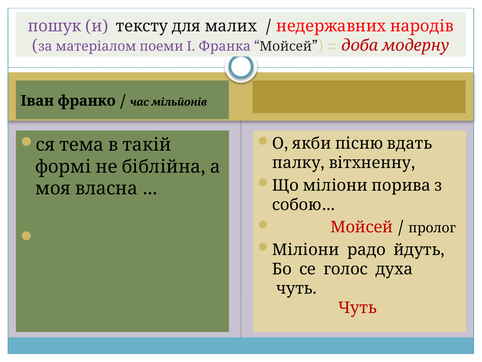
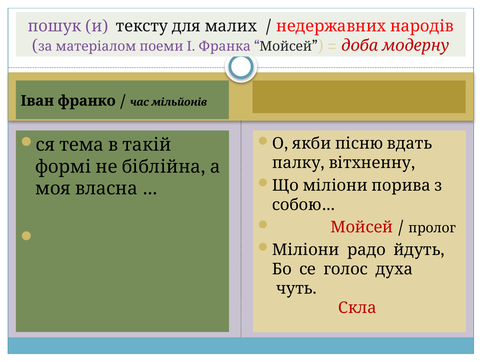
Чуть: Чуть -> Скла (357, 307)
